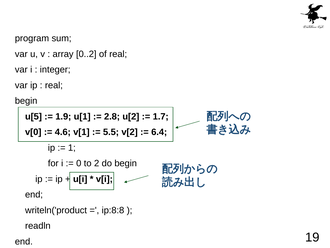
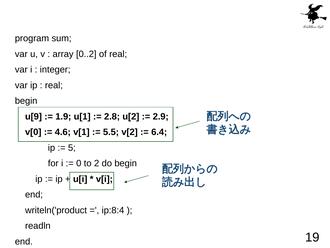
u[5: u[5 -> u[9 (33, 116)
1.7: 1.7 -> 2.9 (161, 116)
1: 1 -> 5 (72, 147)
ip:8:8: ip:8:8 -> ip:8:4 (113, 210)
